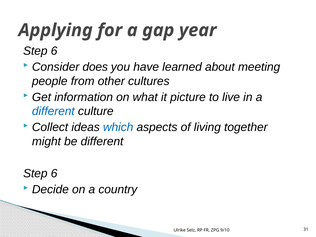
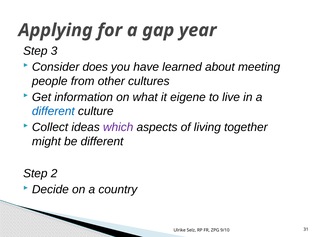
6: 6 -> 3 (54, 51)
picture: picture -> eigene (188, 97)
which colour: blue -> purple (118, 127)
6: 6 -> 2 (54, 174)
